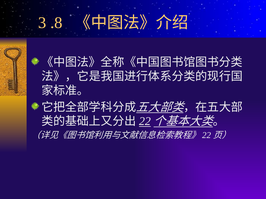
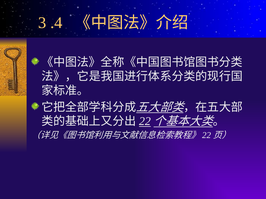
.8: .8 -> .4 (56, 23)
